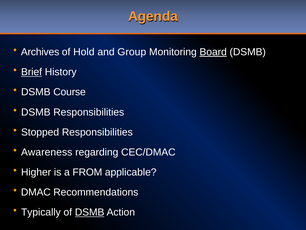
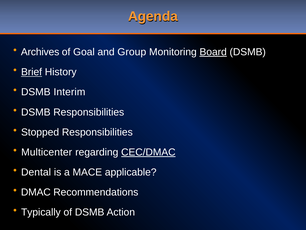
Hold: Hold -> Goal (84, 52)
Course: Course -> Interim (69, 92)
Awareness: Awareness -> Multicenter (47, 152)
CEC/DMAC underline: none -> present (148, 152)
Higher: Higher -> Dental (36, 172)
FROM: FROM -> MACE (87, 172)
DSMB underline: present -> none (90, 212)
